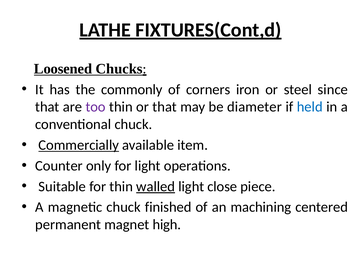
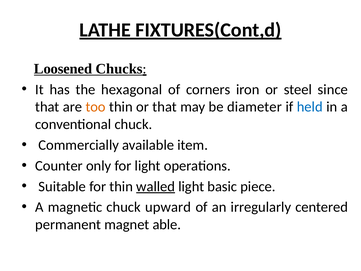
commonly: commonly -> hexagonal (132, 89)
too colour: purple -> orange (96, 107)
Commercially underline: present -> none (79, 145)
close: close -> basic (222, 186)
finished: finished -> upward (168, 207)
machining: machining -> irregularly (261, 207)
high: high -> able (167, 224)
